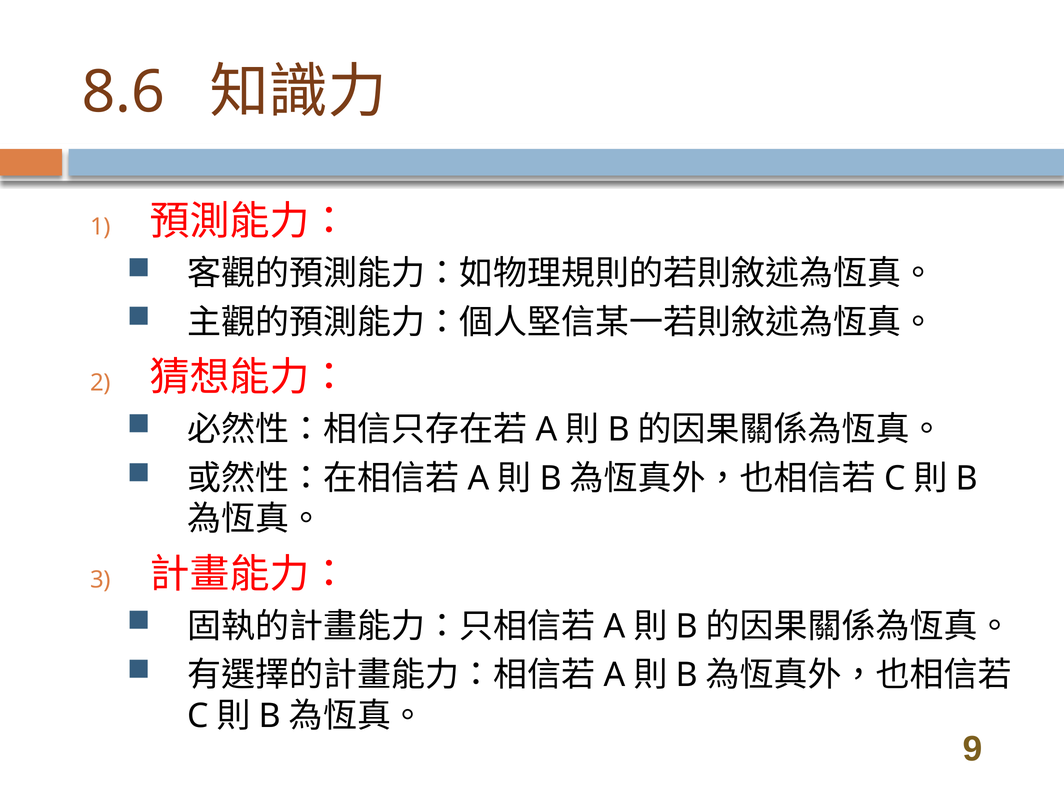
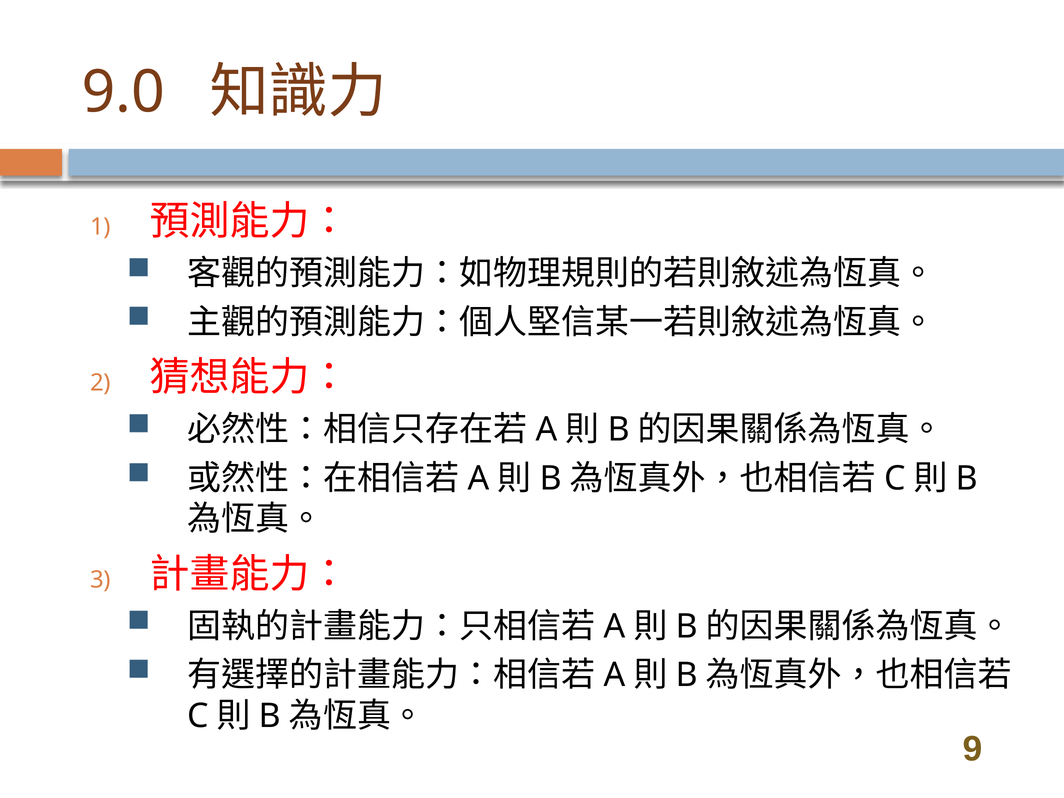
8.6: 8.6 -> 9.0 (123, 92)
